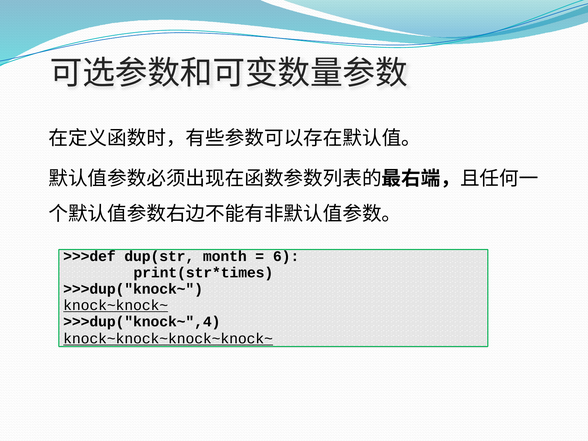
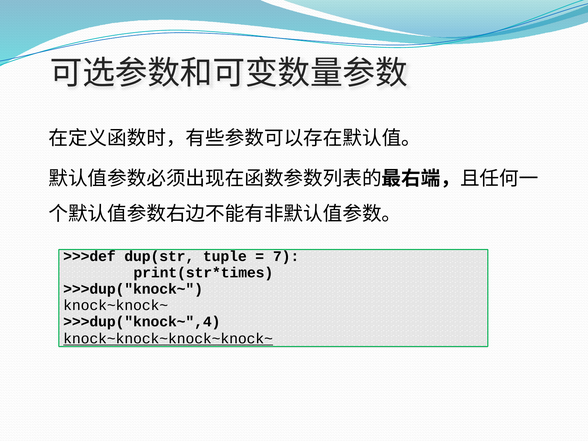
month: month -> tuple (225, 256)
6: 6 -> 7 (286, 256)
knock~knock~ underline: present -> none (116, 305)
